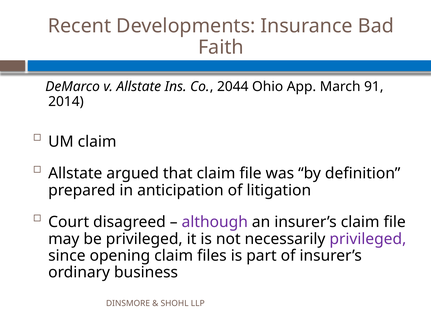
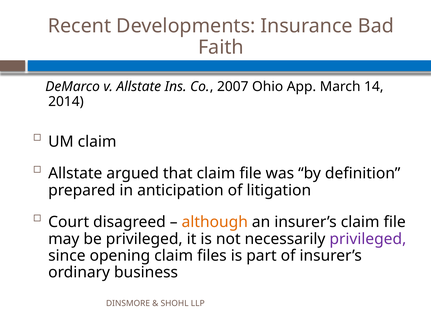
2044: 2044 -> 2007 (233, 87)
91: 91 -> 14 (374, 87)
although colour: purple -> orange (215, 222)
